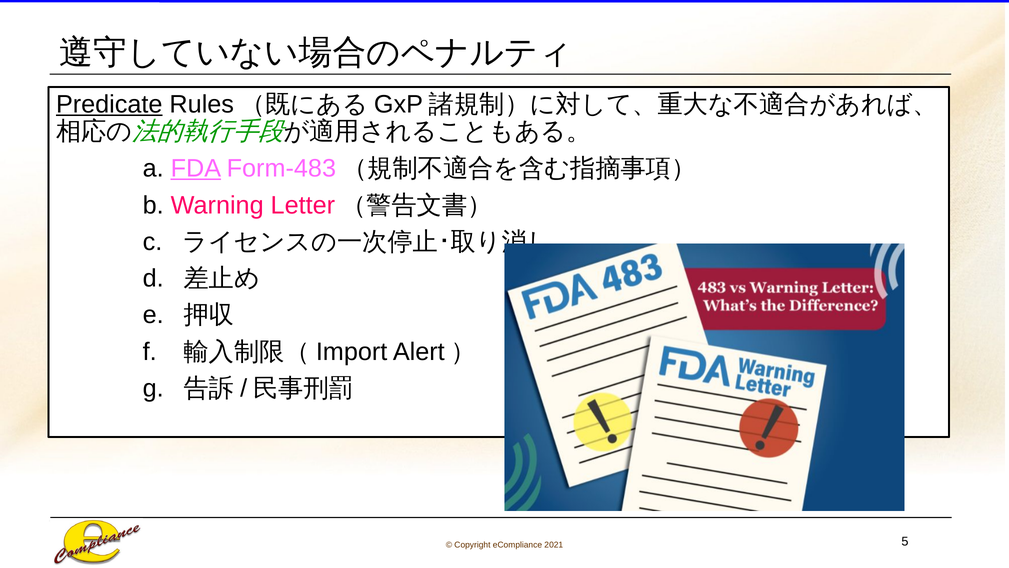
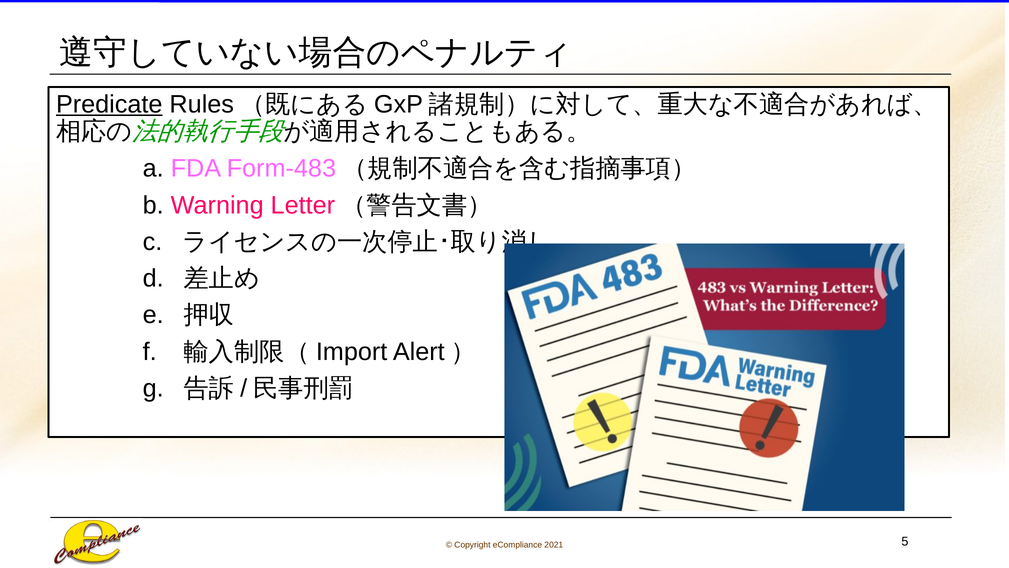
FDA underline: present -> none (196, 168)
